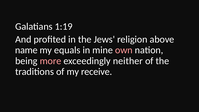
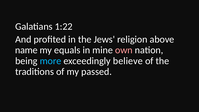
1:19: 1:19 -> 1:22 (64, 27)
more colour: pink -> light blue (51, 61)
neither: neither -> believe (128, 61)
receive: receive -> passed (97, 72)
